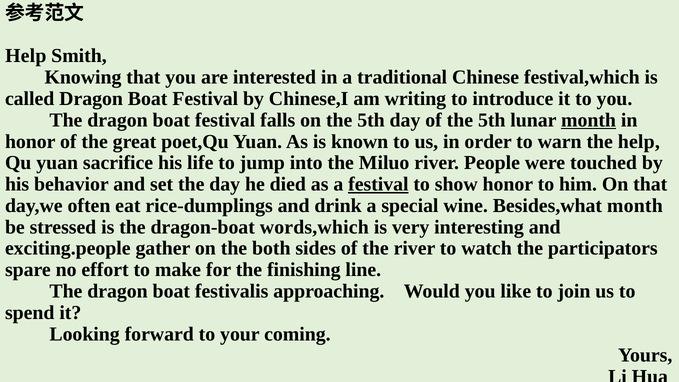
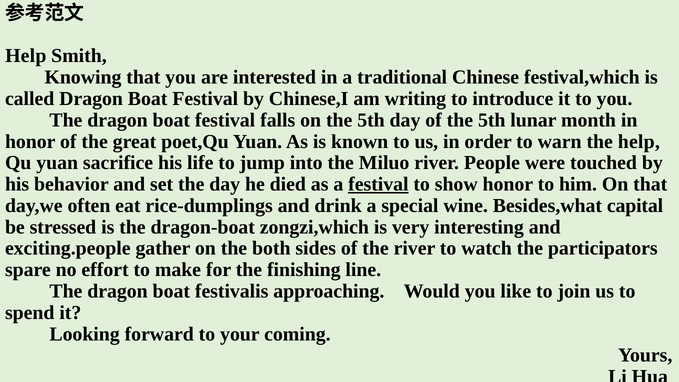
month underline: present -> none (589, 120)
Besides,what month: month -> capital (635, 206)
words,which: words,which -> zongzi,which (314, 227)
